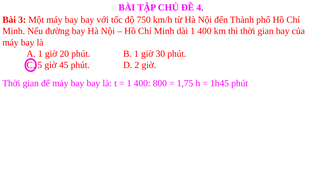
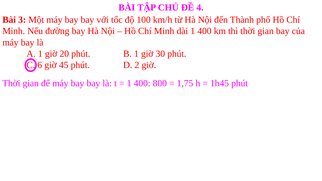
750: 750 -> 100 (144, 20)
5: 5 -> 6 (40, 65)
